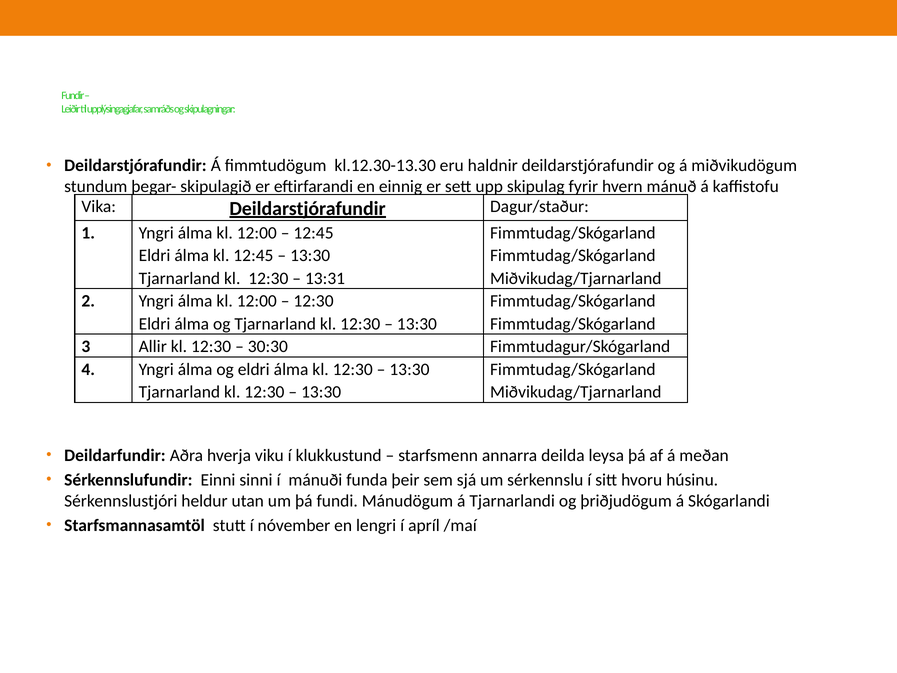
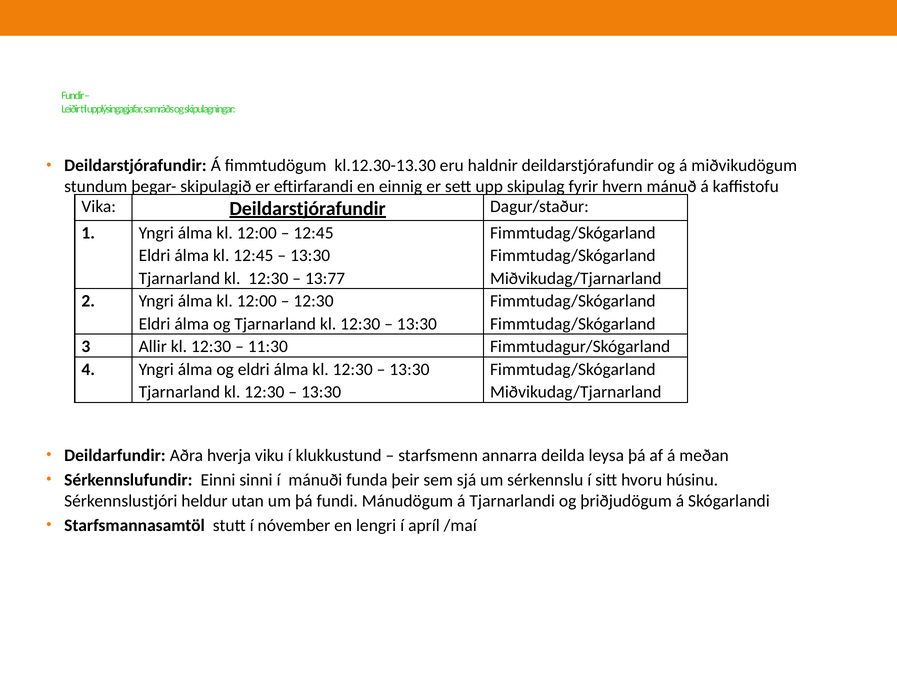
13:31: 13:31 -> 13:77 (325, 278)
30:30: 30:30 -> 11:30 (268, 346)
